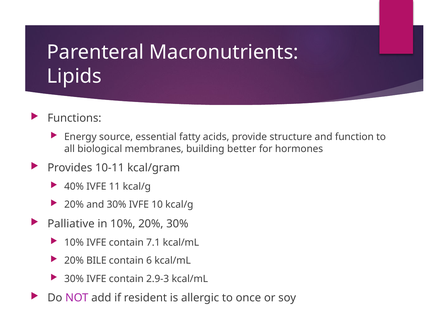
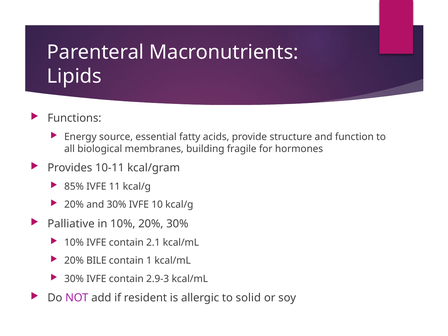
better: better -> fragile (242, 149)
40%: 40% -> 85% (74, 187)
7.1: 7.1 -> 2.1 (153, 243)
6: 6 -> 1 (149, 261)
once: once -> solid (248, 298)
